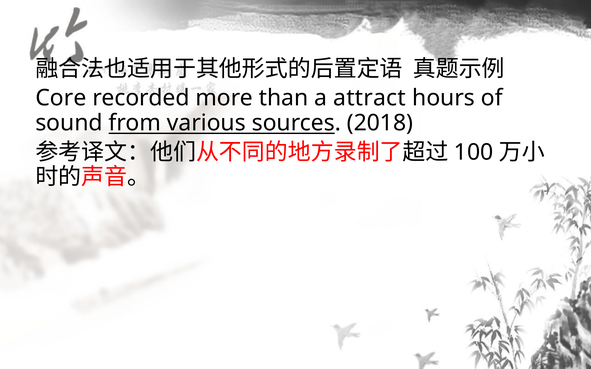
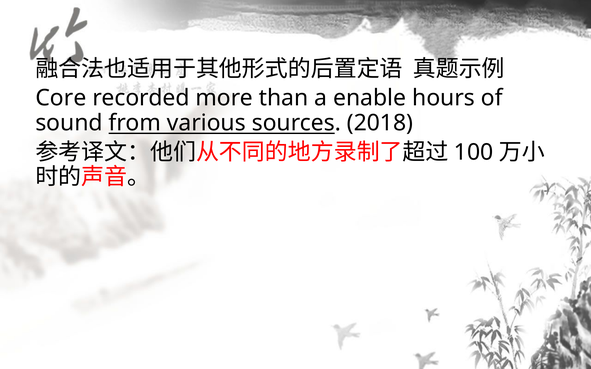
attract: attract -> enable (370, 98)
